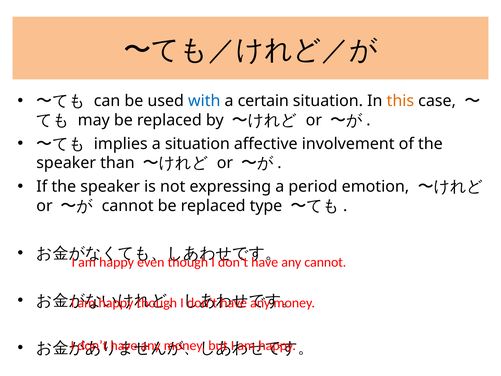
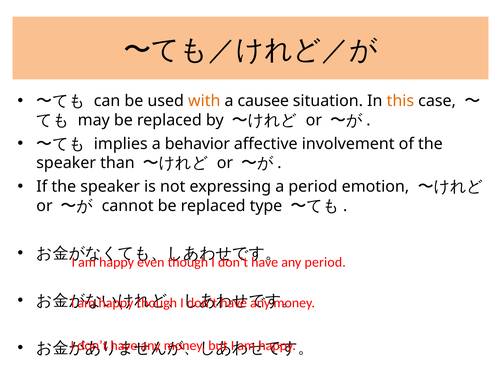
with colour: blue -> orange (204, 101)
certain: certain -> causee (263, 101)
a situation: situation -> behavior (197, 144)
any cannot: cannot -> period (325, 262)
